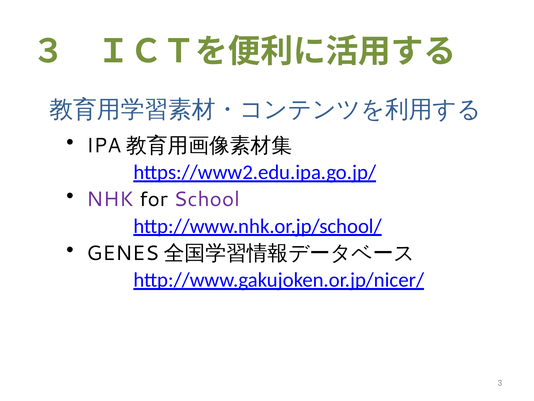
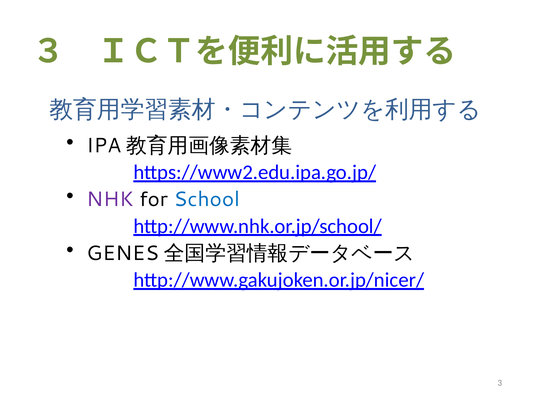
School colour: purple -> blue (207, 199)
